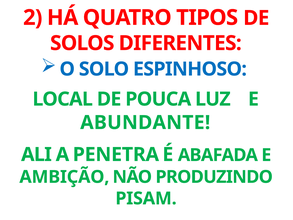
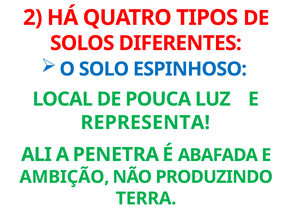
ABUNDANTE: ABUNDANTE -> REPRESENTA (145, 122)
PISAM: PISAM -> TERRA (146, 198)
